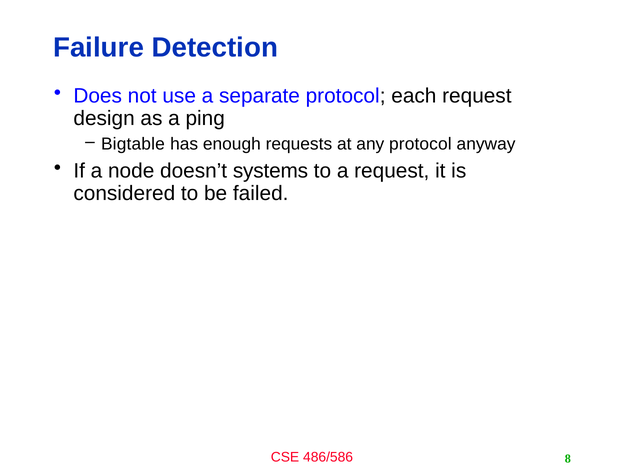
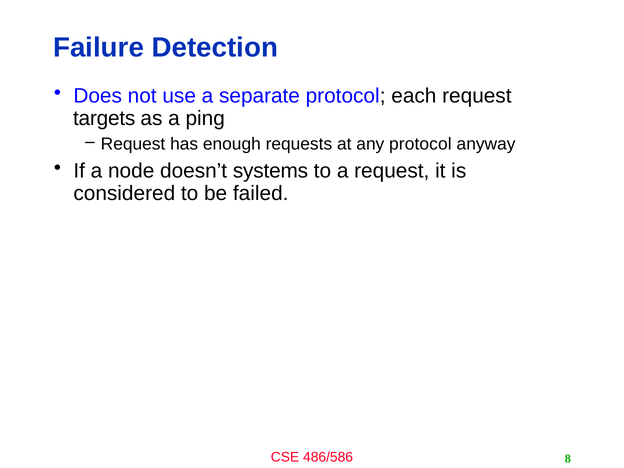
design: design -> targets (104, 118)
Bigtable: Bigtable -> Request (133, 144)
